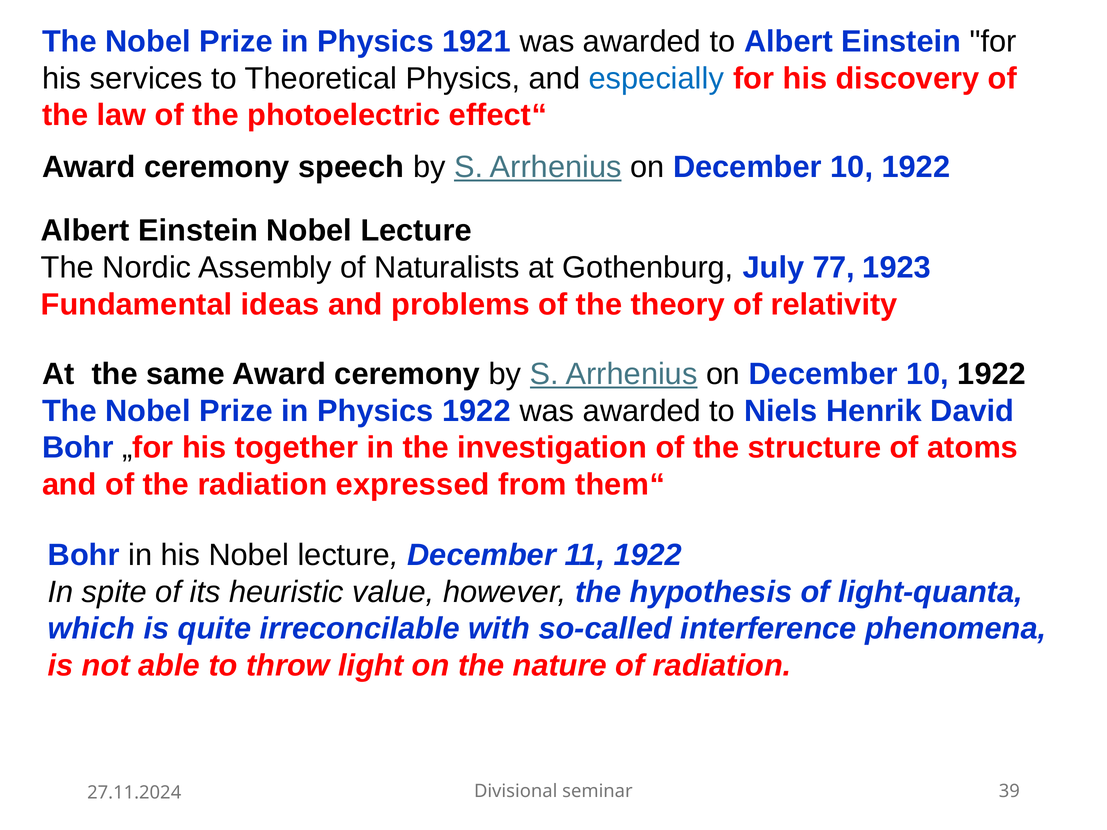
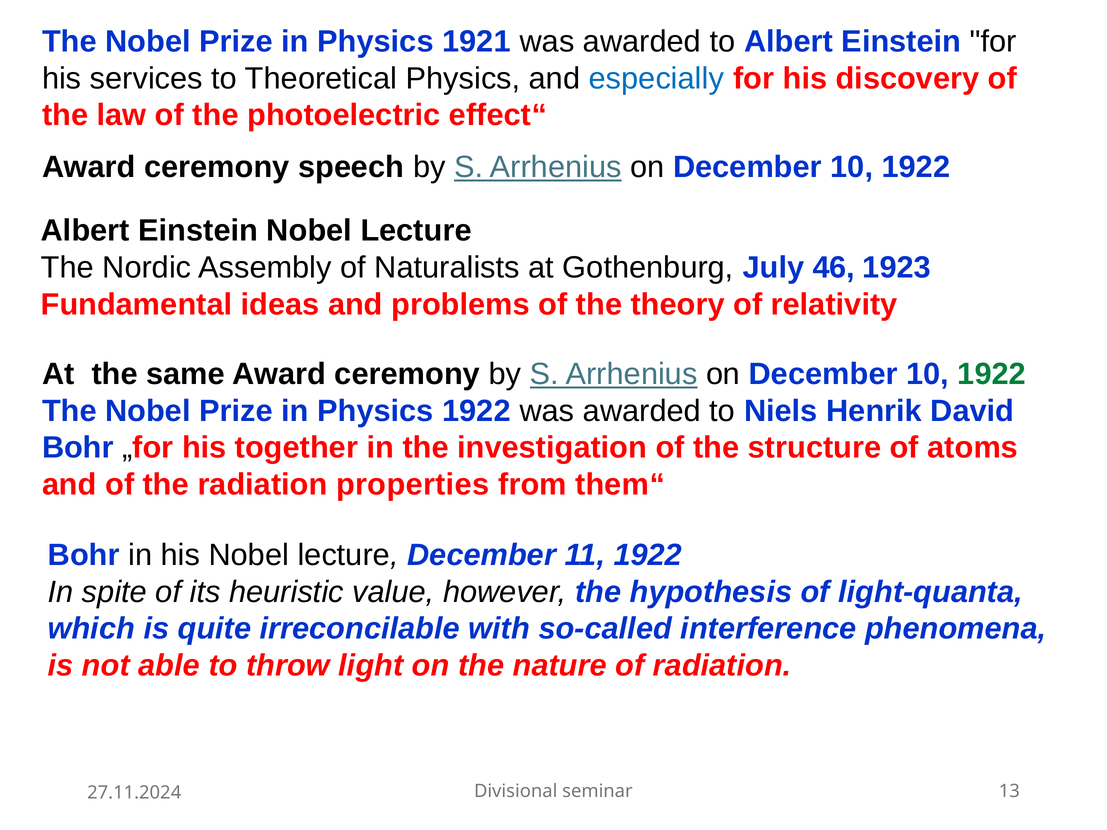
77: 77 -> 46 (834, 268)
1922 colour: black -> green (992, 374)
expressed: expressed -> properties (413, 485)
39: 39 -> 13 (1009, 791)
